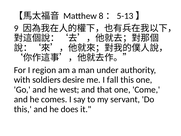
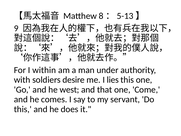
region: region -> within (44, 70)
fall: fall -> lies (113, 80)
